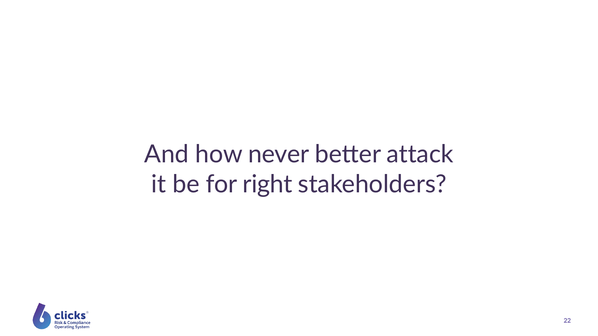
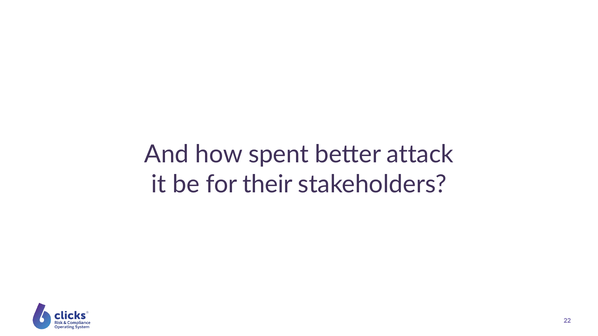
never: never -> spent (279, 155)
right: right -> their (267, 185)
